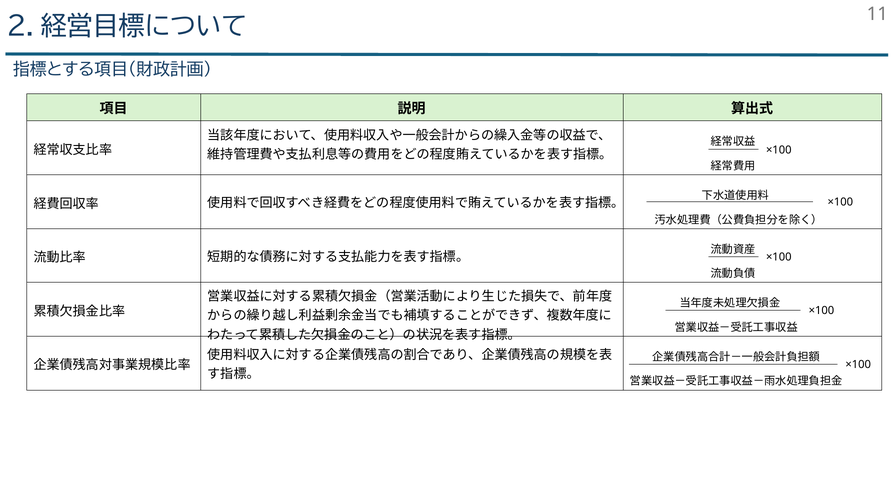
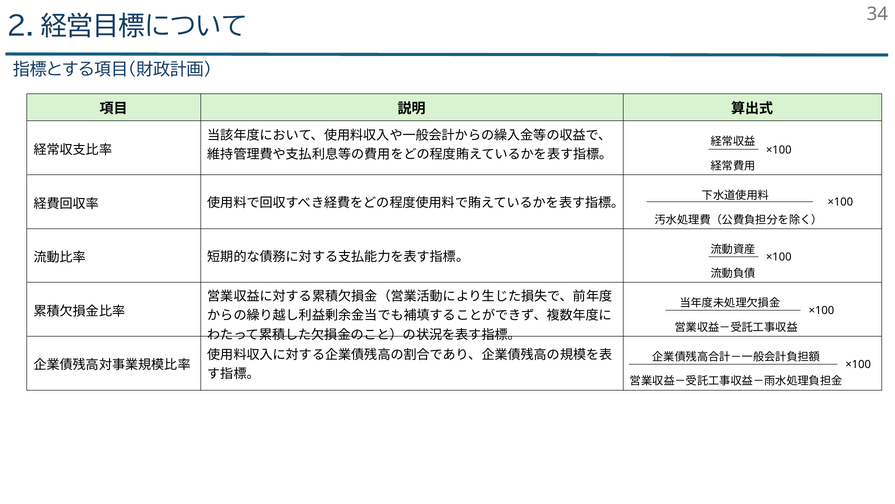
11: 11 -> 34 (877, 14)
